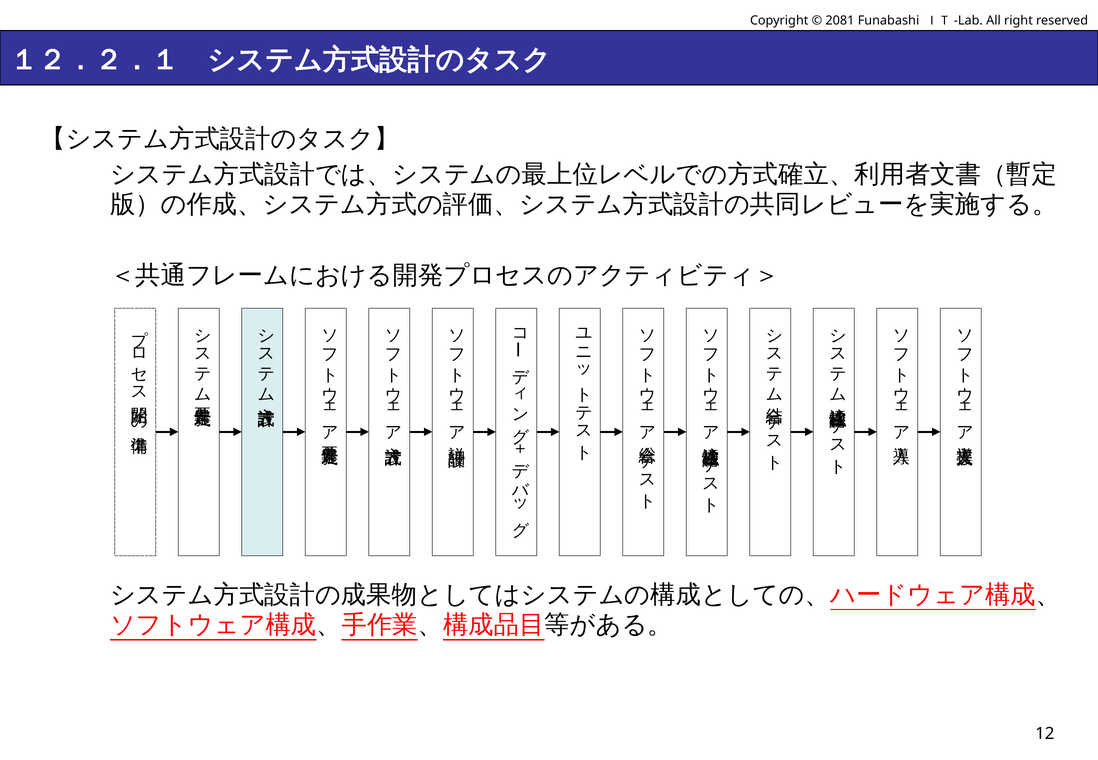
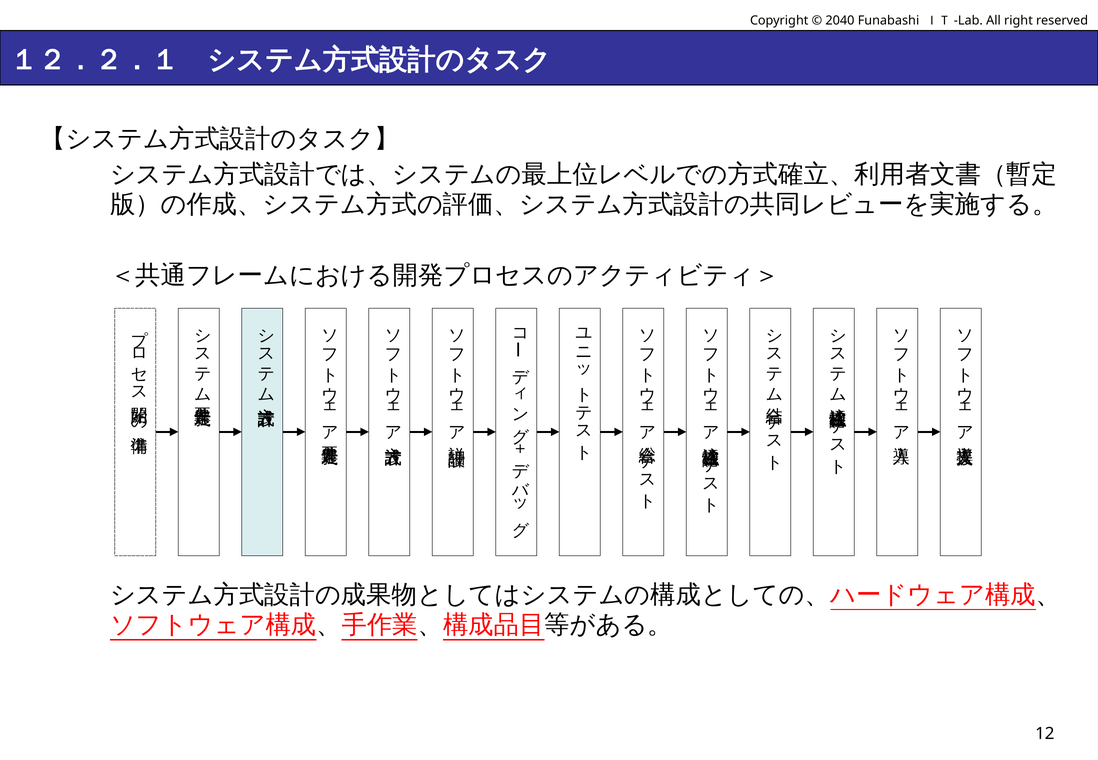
2081: 2081 -> 2040 (840, 21)
